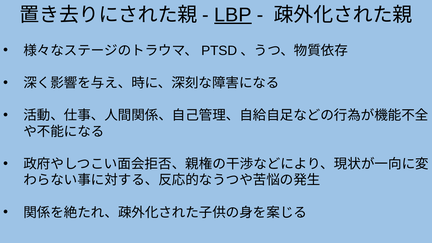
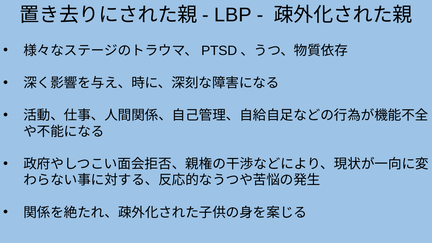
LBP underline: present -> none (233, 15)
